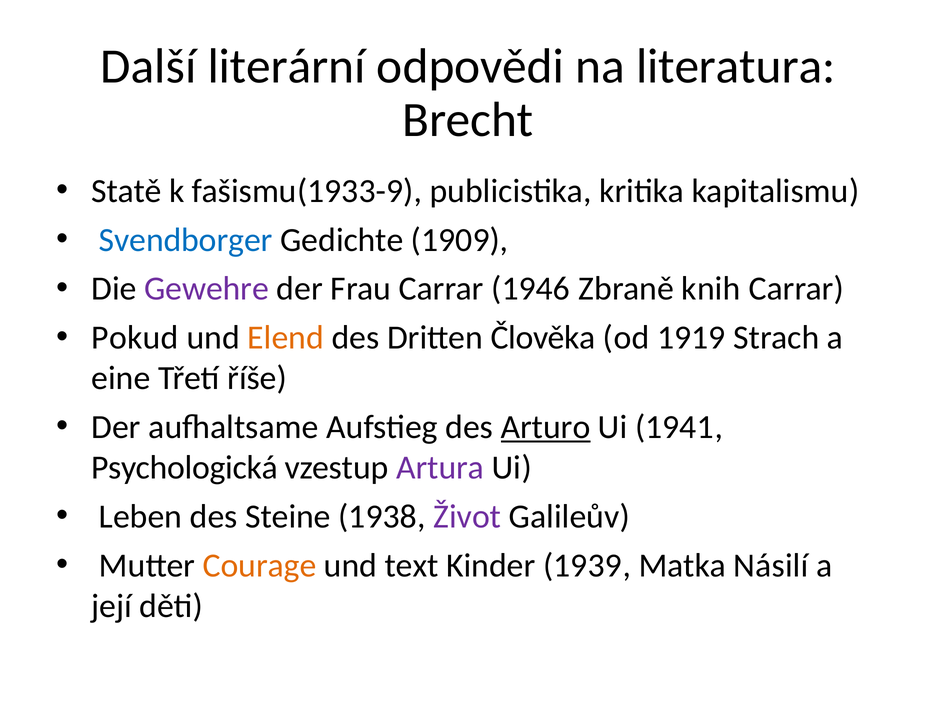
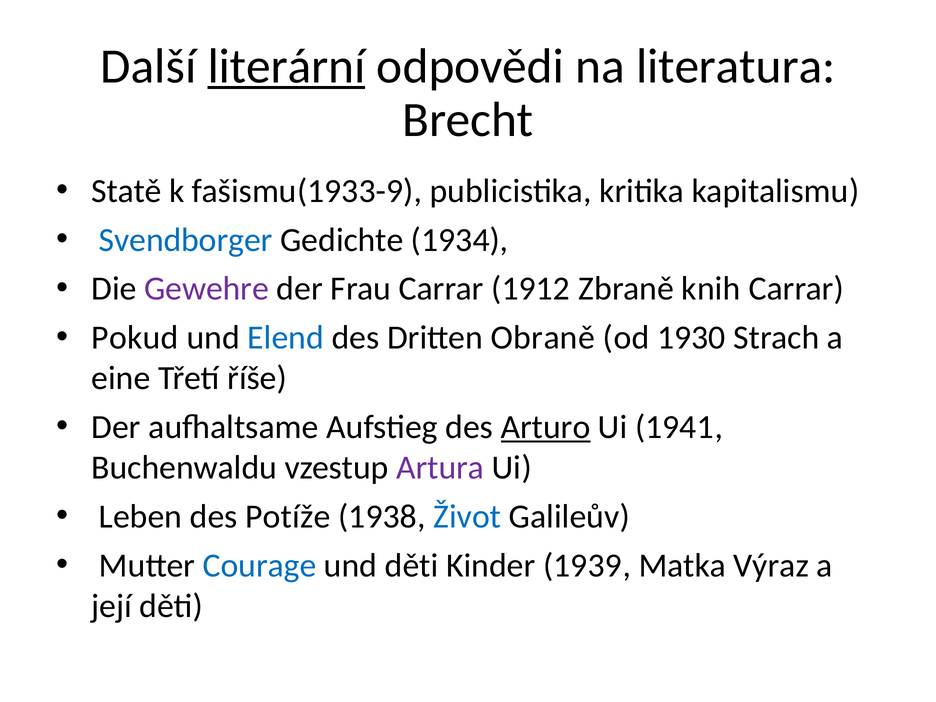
literární underline: none -> present (286, 66)
1909: 1909 -> 1934 (460, 240)
1946: 1946 -> 1912 (531, 289)
Elend colour: orange -> blue (286, 338)
Člověka: Člověka -> Obraně (543, 338)
1919: 1919 -> 1930 (691, 338)
Psychologická: Psychologická -> Buchenwaldu (184, 468)
Steine: Steine -> Potíže (288, 517)
Život colour: purple -> blue (467, 517)
Courage colour: orange -> blue (260, 565)
und text: text -> děti (412, 565)
Násilí: Násilí -> Výraz (771, 565)
